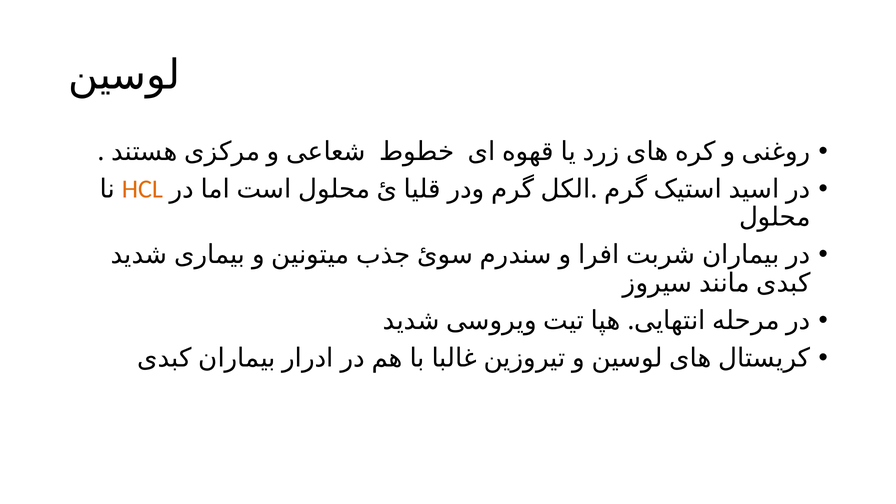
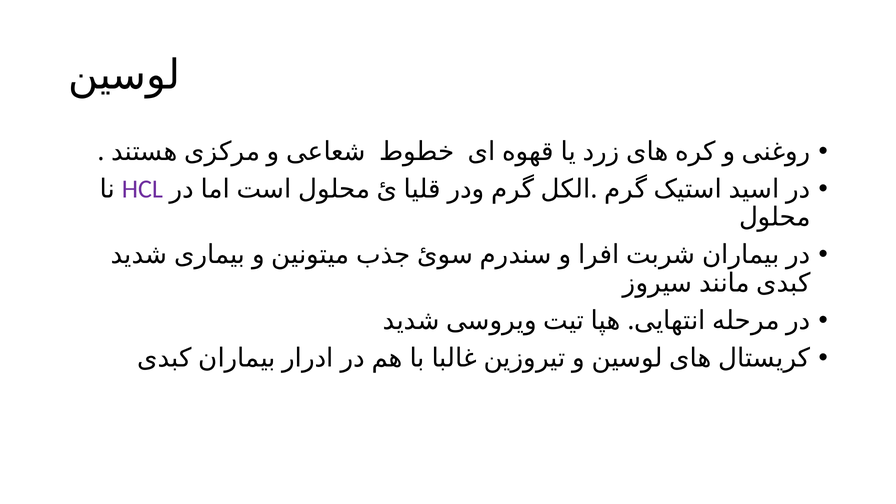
HCL colour: orange -> purple (142, 189)
